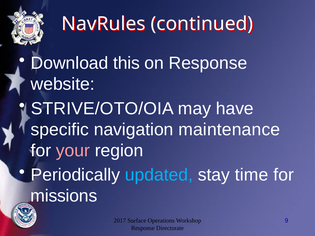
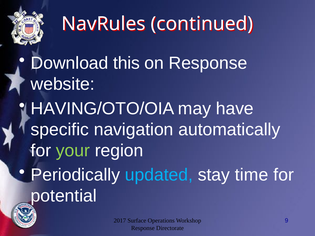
STRIVE/OTO/OIA: STRIVE/OTO/OIA -> HAVING/OTO/OIA (102, 109)
maintenance: maintenance -> automatically (229, 130)
your colour: pink -> light green (73, 151)
missions: missions -> potential (64, 196)
